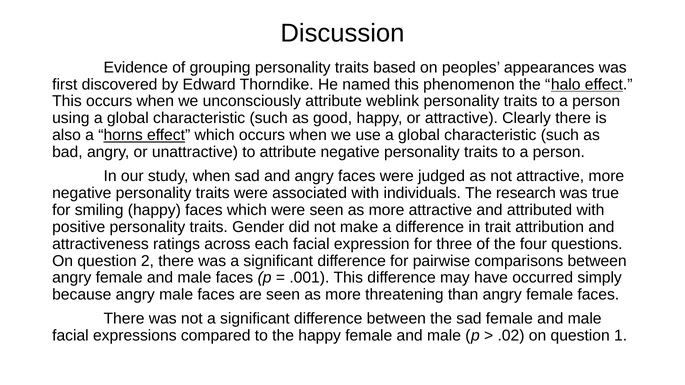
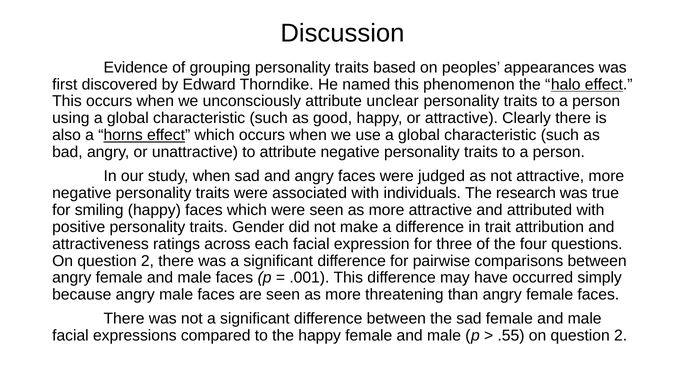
weblink: weblink -> unclear (393, 101)
.02: .02 -> .55 (511, 336)
1: 1 -> 2 (621, 336)
